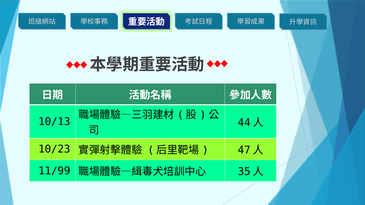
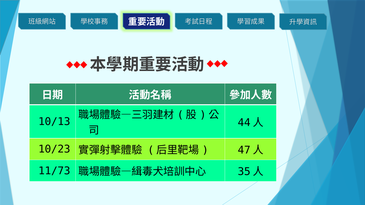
11/99: 11/99 -> 11/73 (54, 171)
